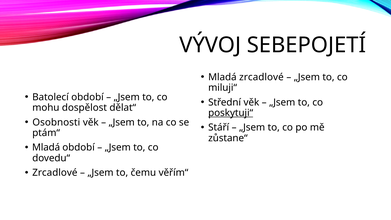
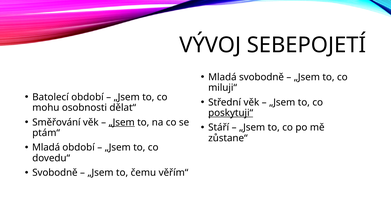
Mladá zrcadlové: zrcadlové -> svobodně (262, 77)
dospělost: dospělost -> osobnosti (84, 108)
Osobnosti: Osobnosti -> Směřování (56, 122)
„Jsem underline: none -> present (122, 122)
Zrcadlové: Zrcadlové -> Svobodně (55, 173)
